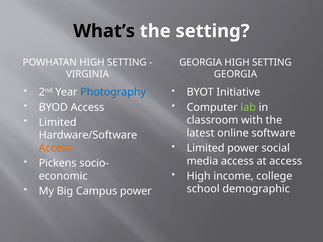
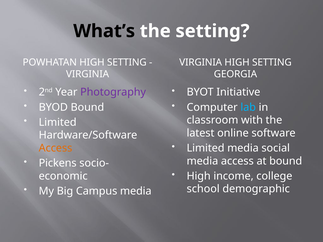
GEORGIA: GEORGIA -> VIRGINIA (201, 62)
Photography colour: blue -> purple (113, 92)
BYOD Access: Access -> Bound (87, 107)
lab colour: light green -> light blue (248, 107)
Limited power: power -> media (243, 148)
at access: access -> bound (286, 161)
Campus power: power -> media (136, 191)
